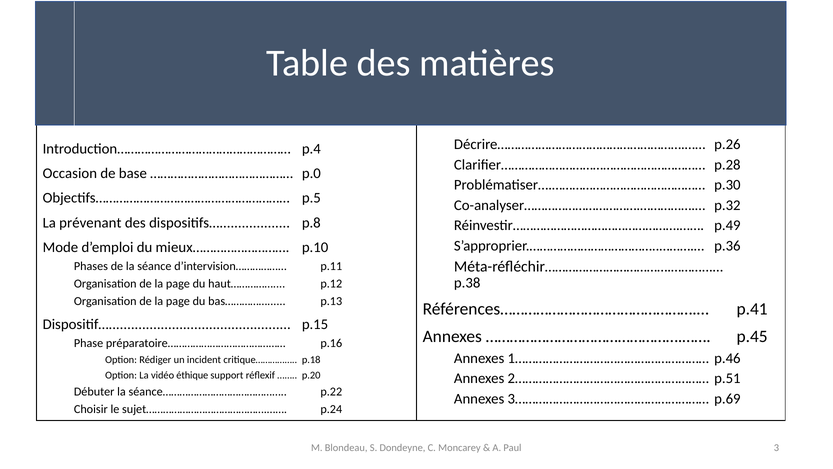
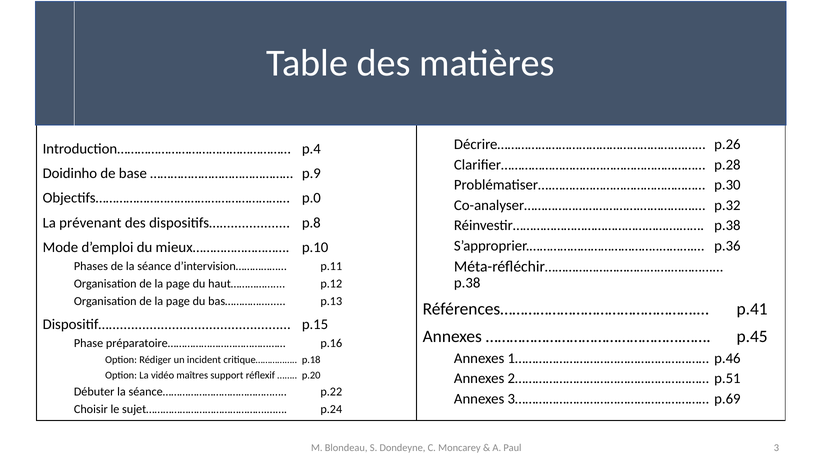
Occasion: Occasion -> Doidinho (70, 173)
p.0: p.0 -> p.9 (311, 173)
p.5: p.5 -> p.0 (311, 198)
Réinvestir………………………………………….…… p.49: p.49 -> p.38 (727, 225)
éthique: éthique -> maîtres (192, 375)
